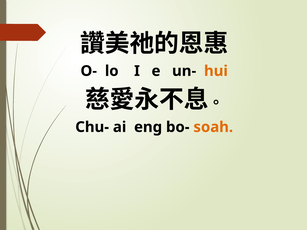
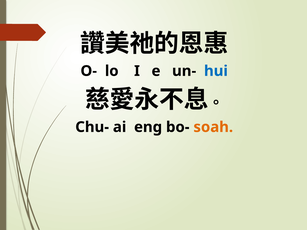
hui colour: orange -> blue (216, 71)
